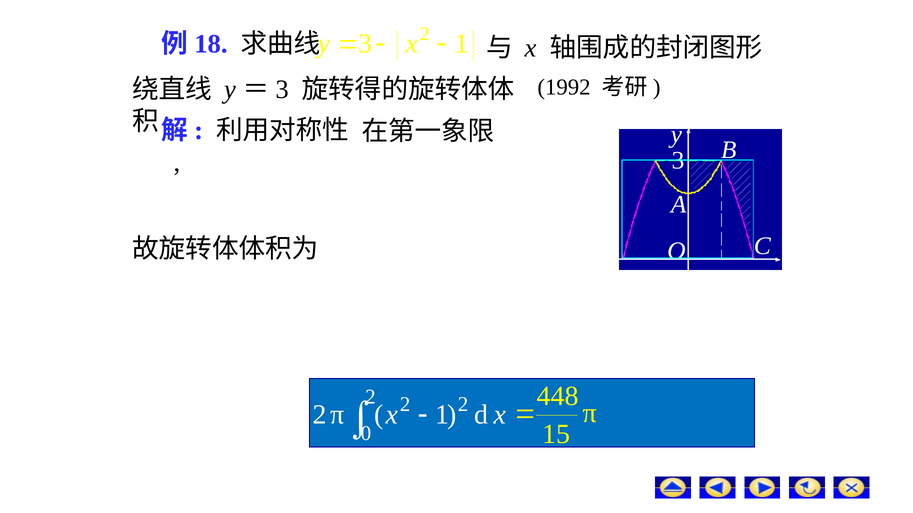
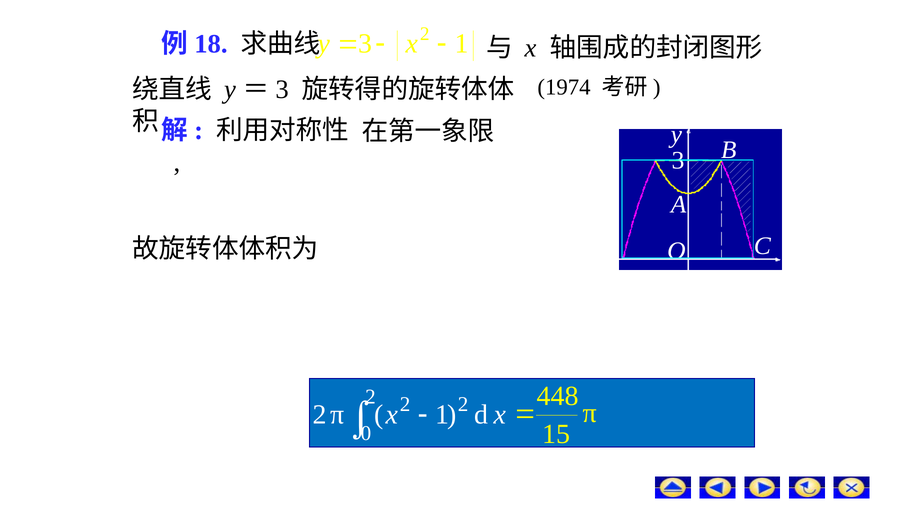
1992: 1992 -> 1974 (564, 87)
